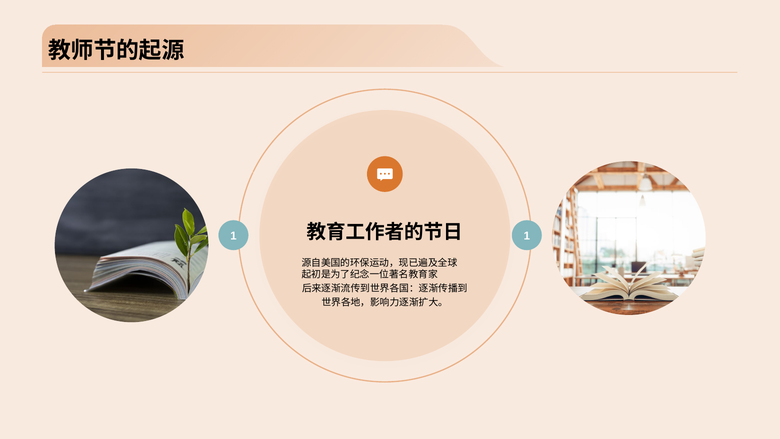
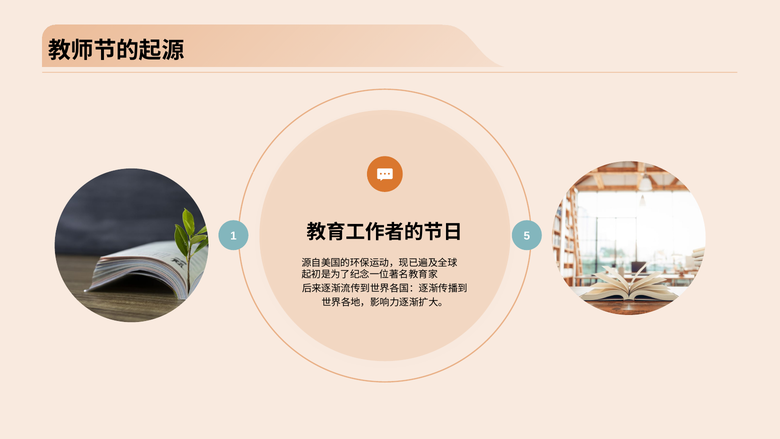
1 1: 1 -> 5 (527, 236)
